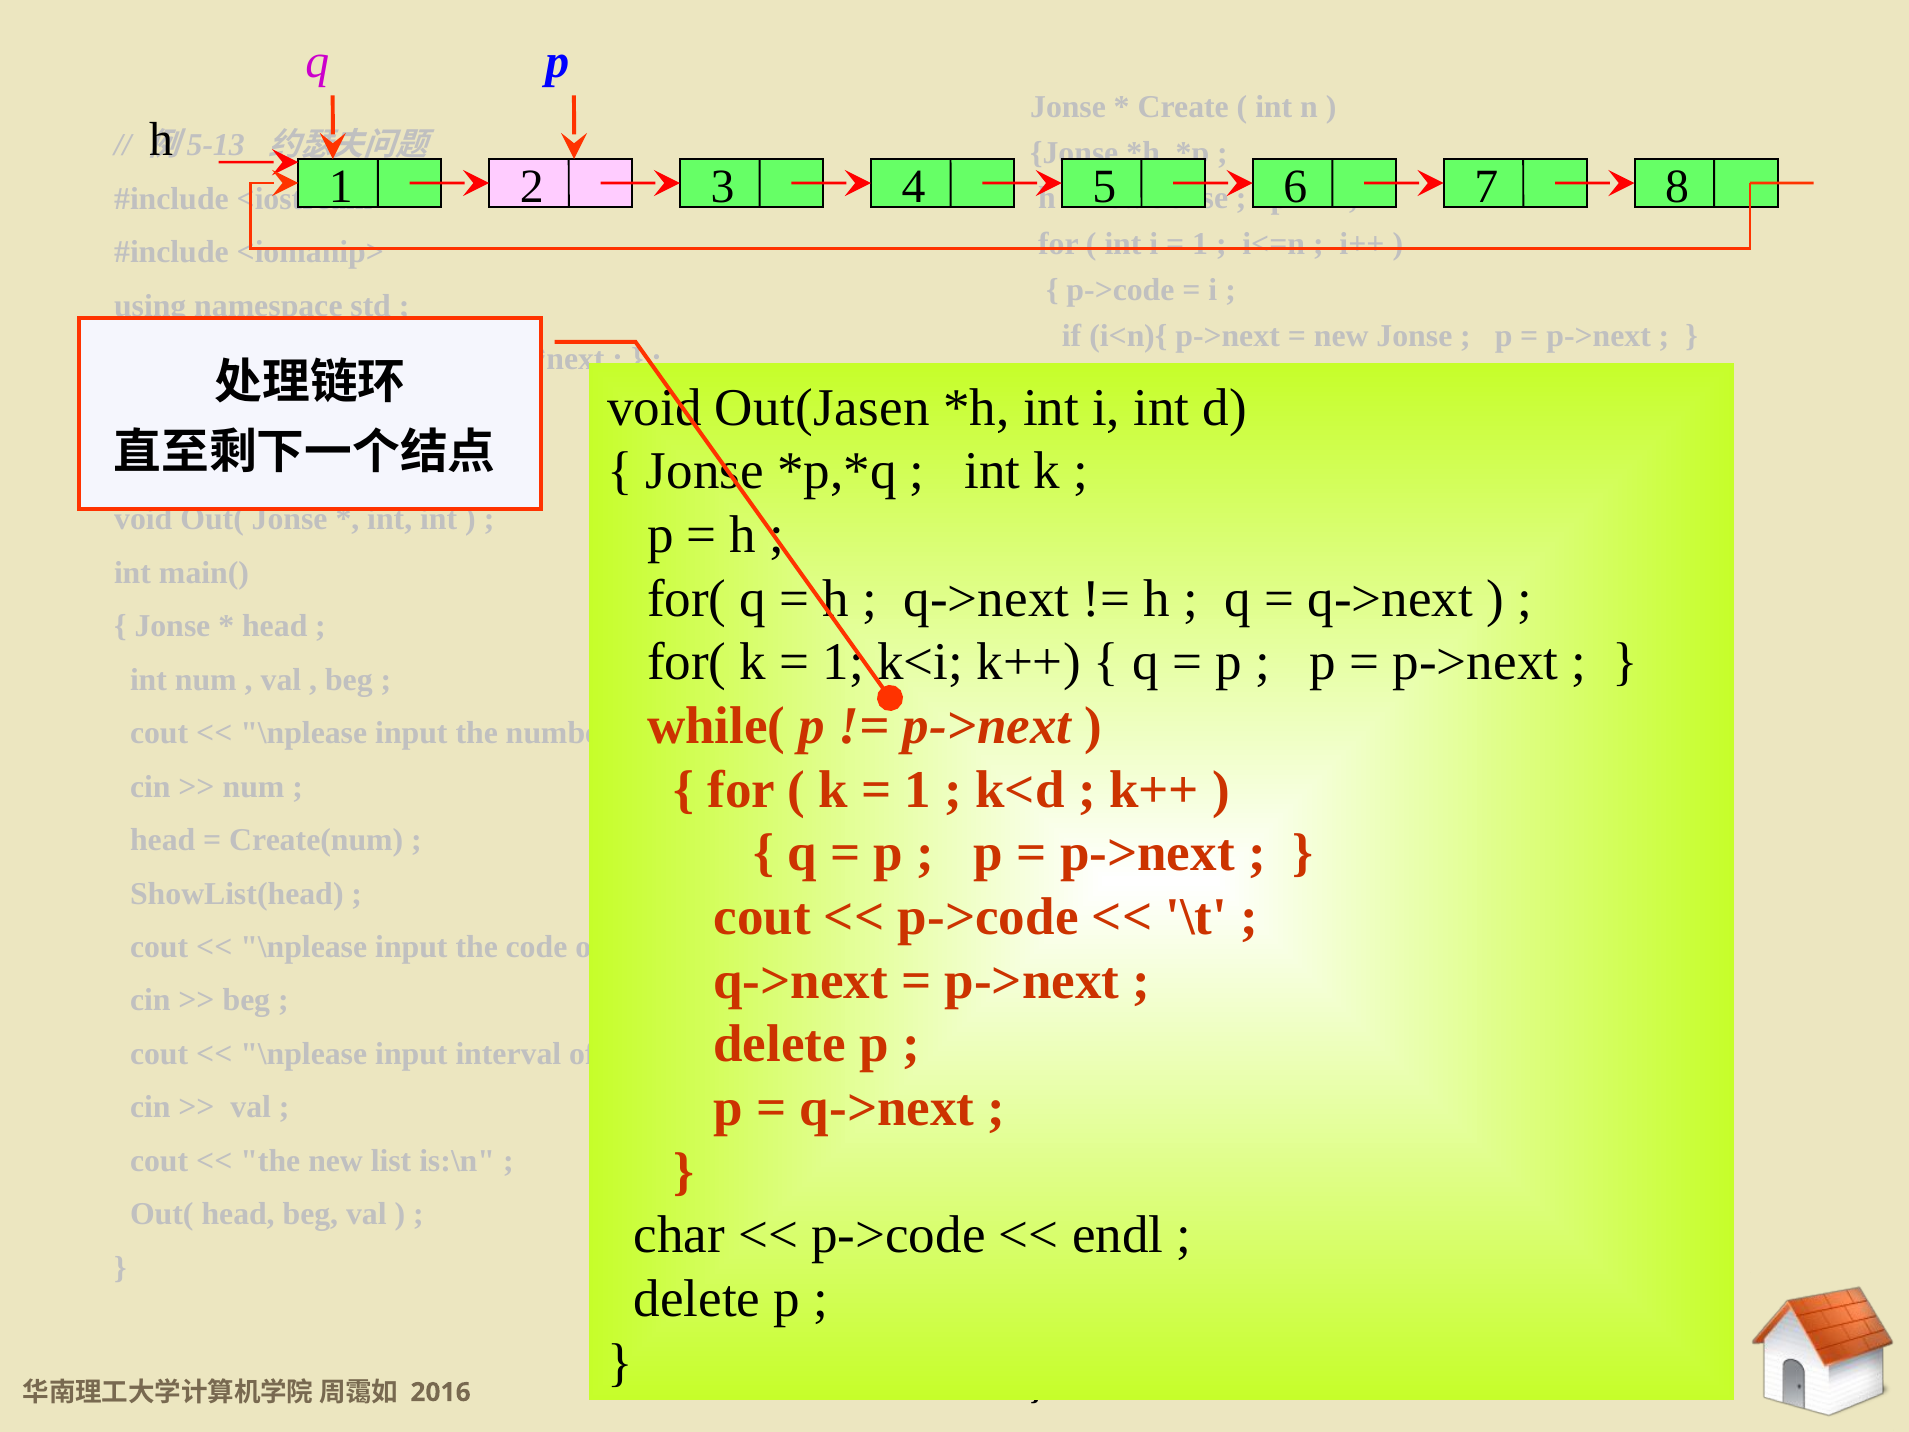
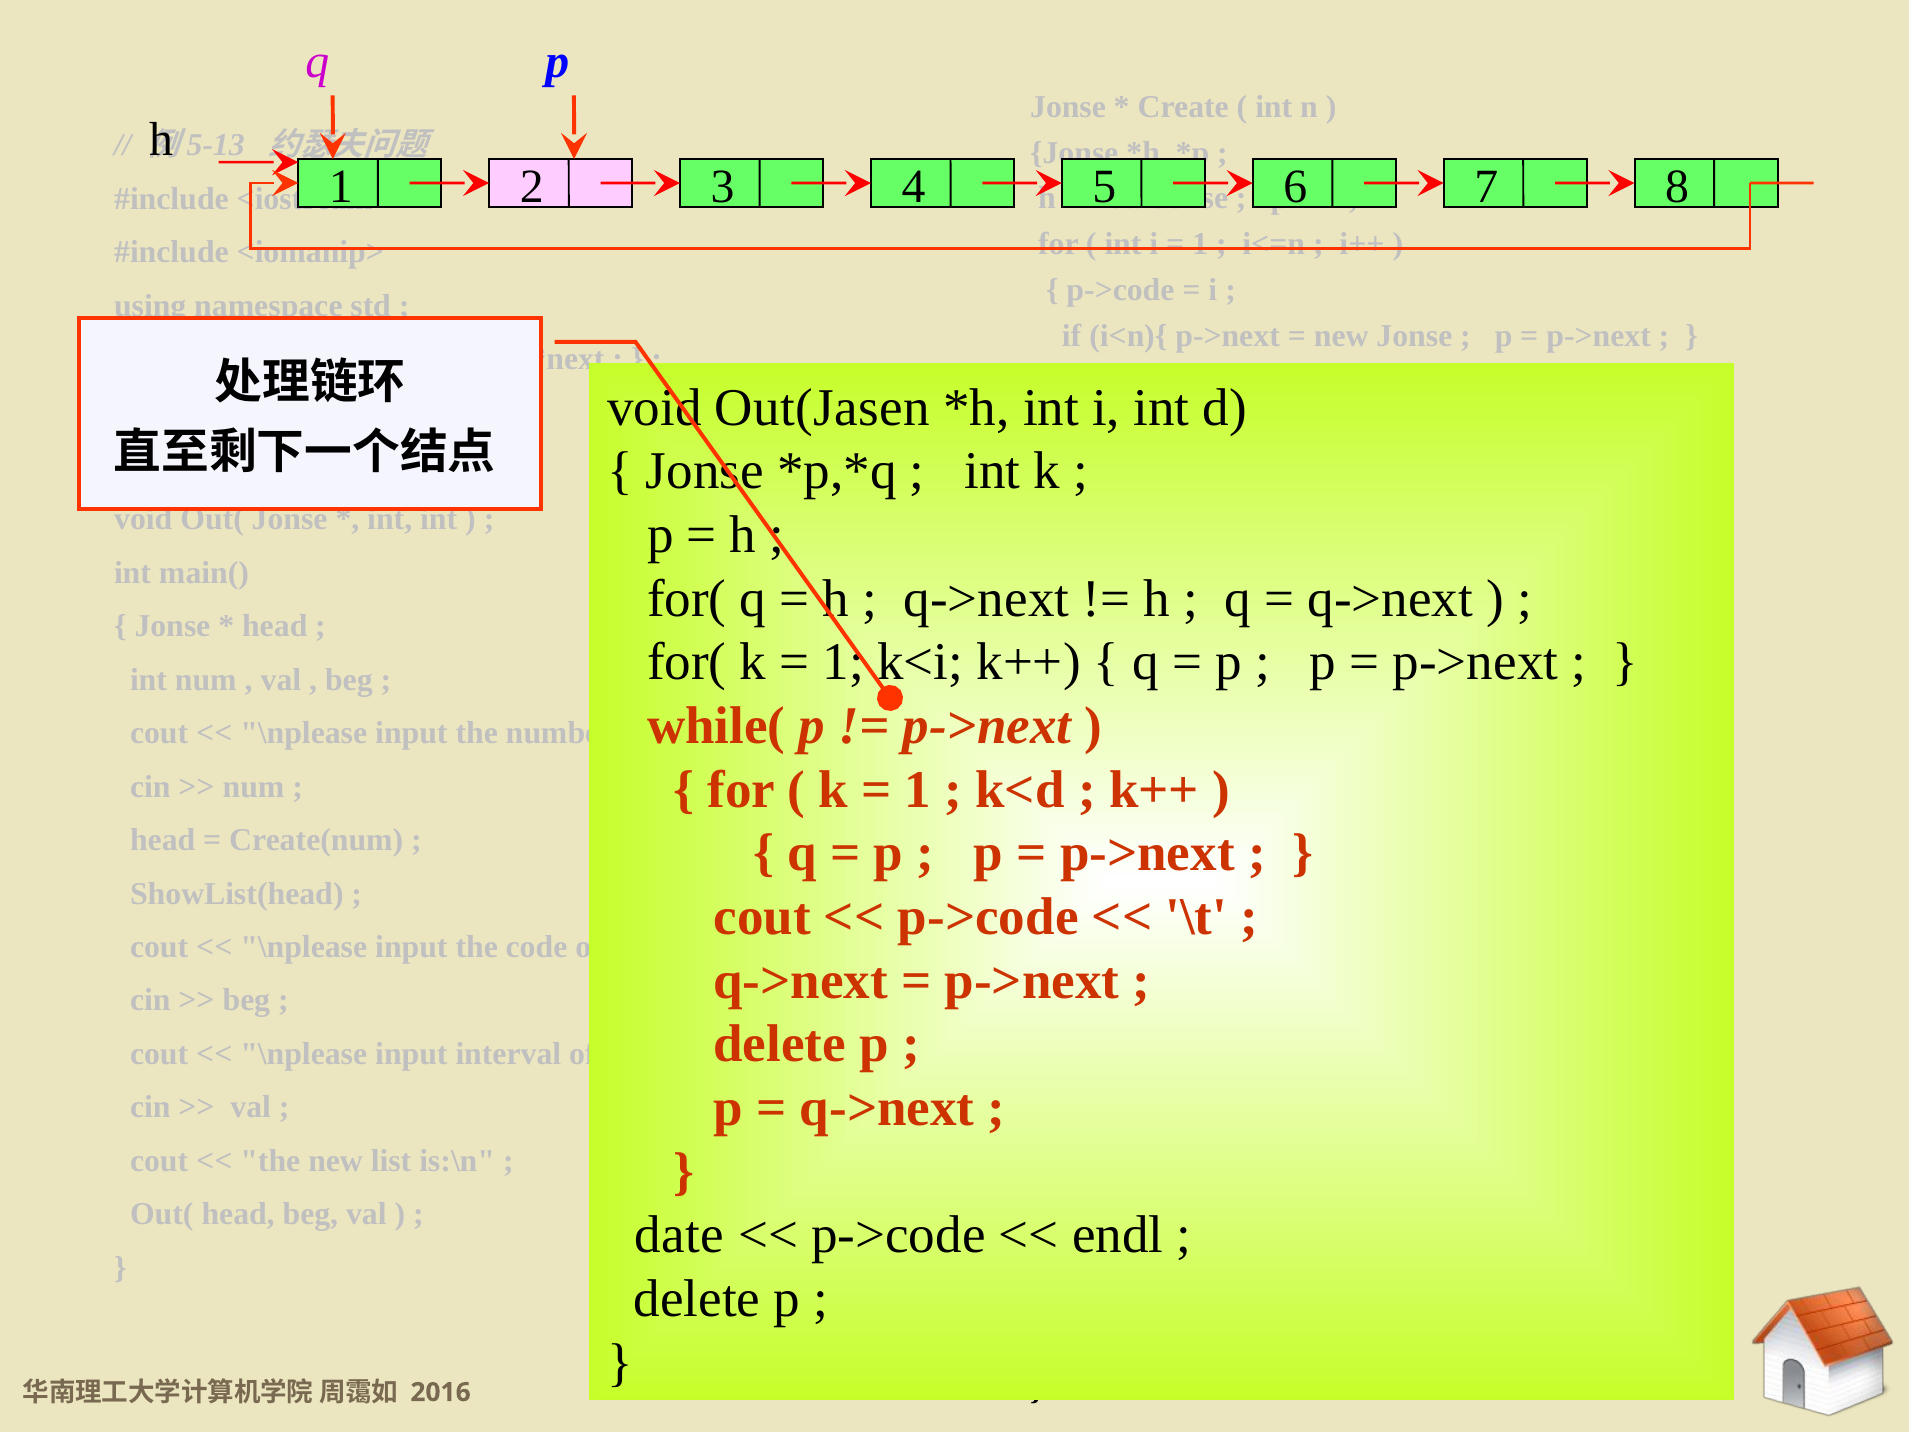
char: char -> date (679, 1235)
